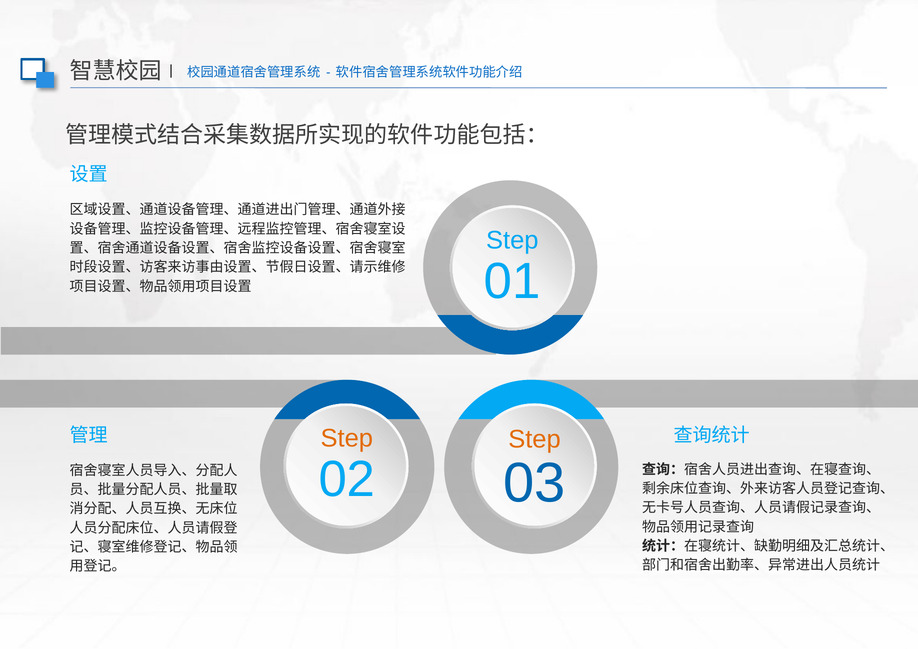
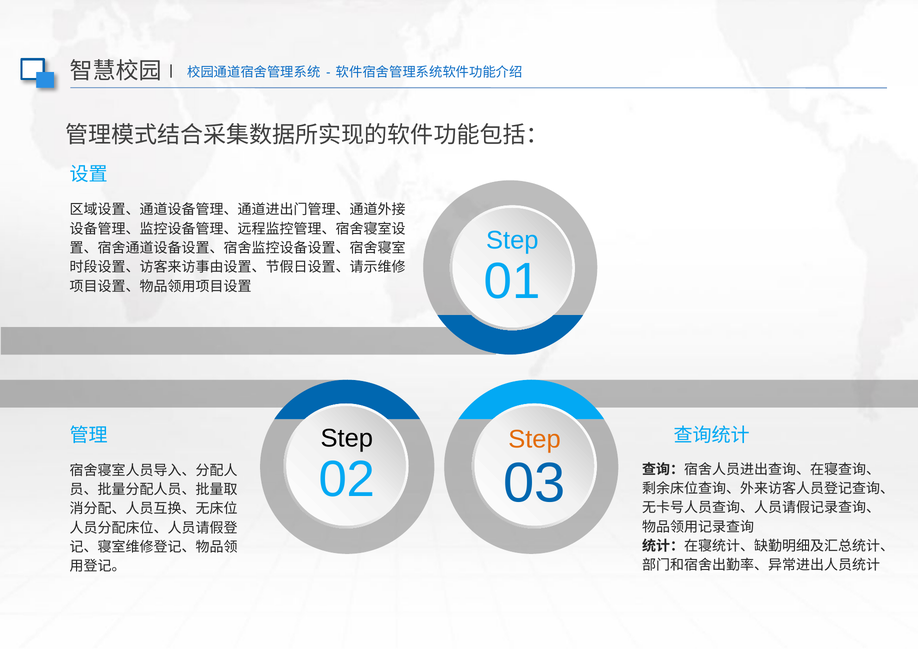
Step colour: orange -> black (347, 438)
